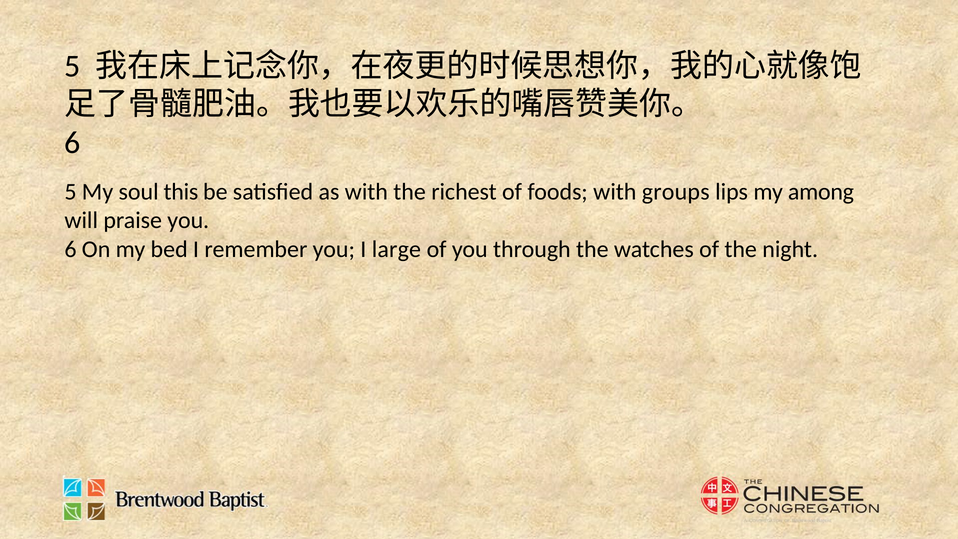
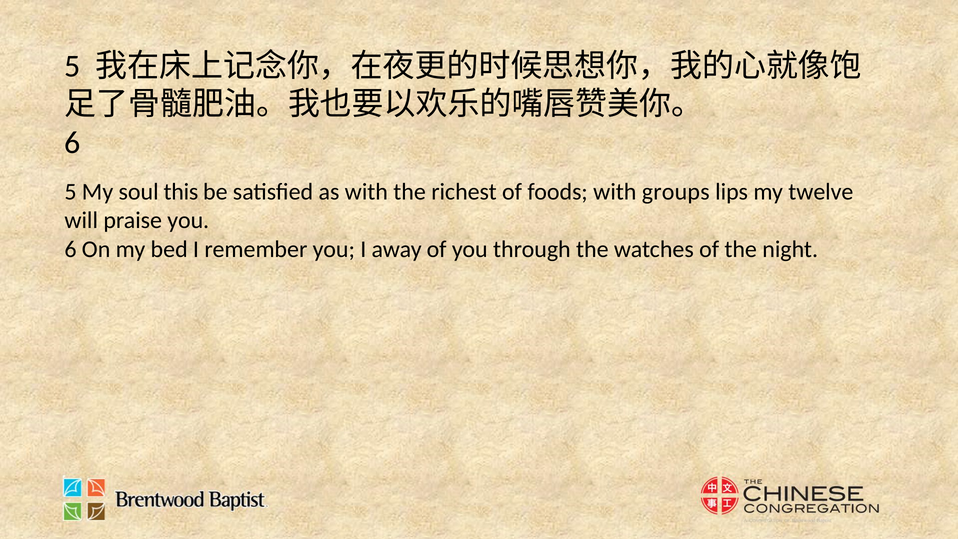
among: among -> twelve (821, 192)
large: large -> away (397, 249)
